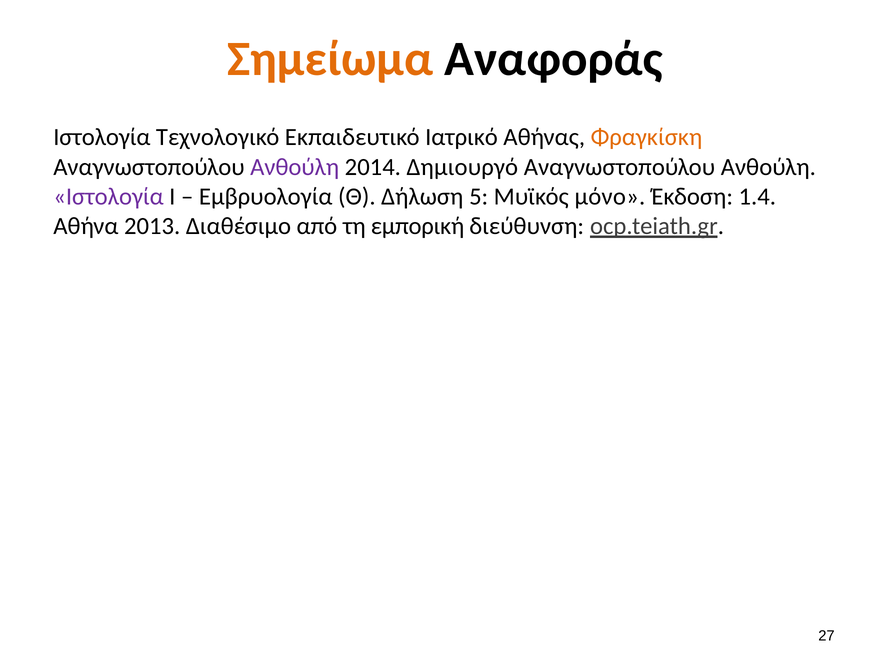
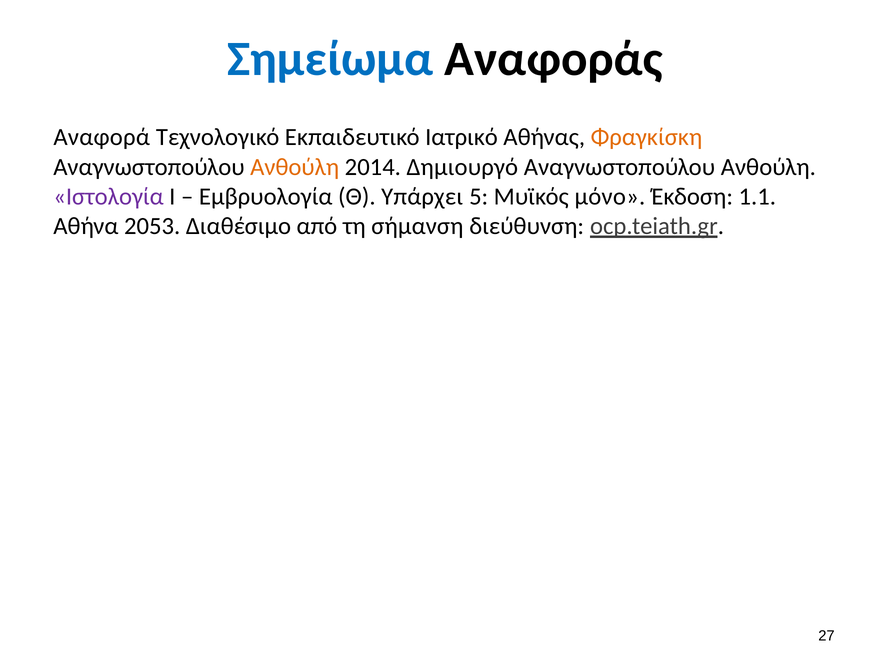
Σημείωμα colour: orange -> blue (330, 59)
Ιστολογία: Ιστολογία -> Αναφορά (102, 137)
Ανθούλη colour: purple -> orange (295, 167)
Δήλωση: Δήλωση -> Υπάρχει (422, 197)
1.4: 1.4 -> 1.1 (757, 197)
2013: 2013 -> 2053 (152, 226)
εμπορική: εμπορική -> σήμανση (417, 226)
